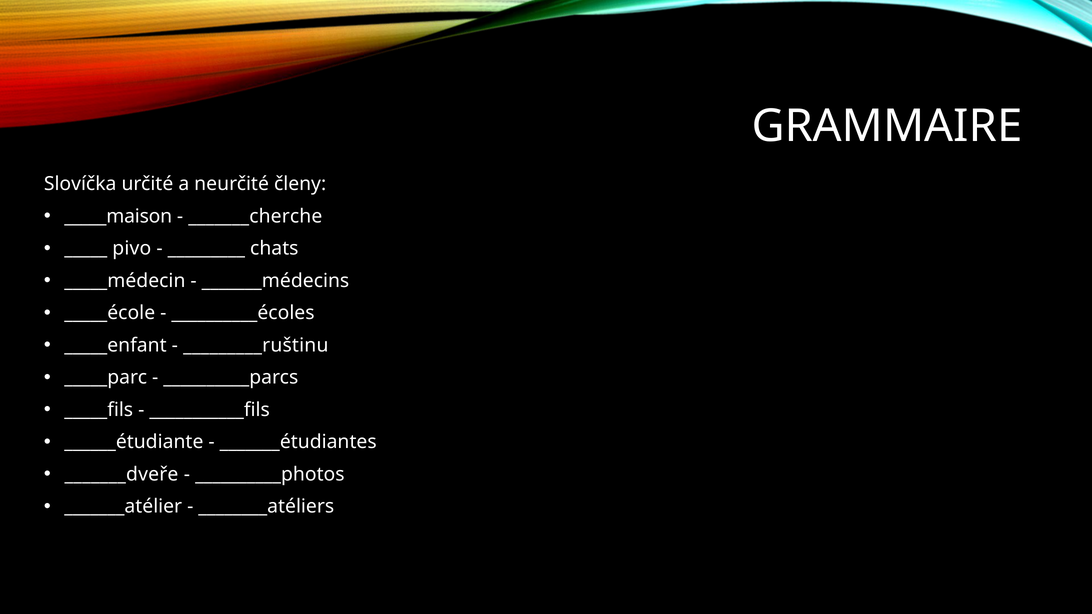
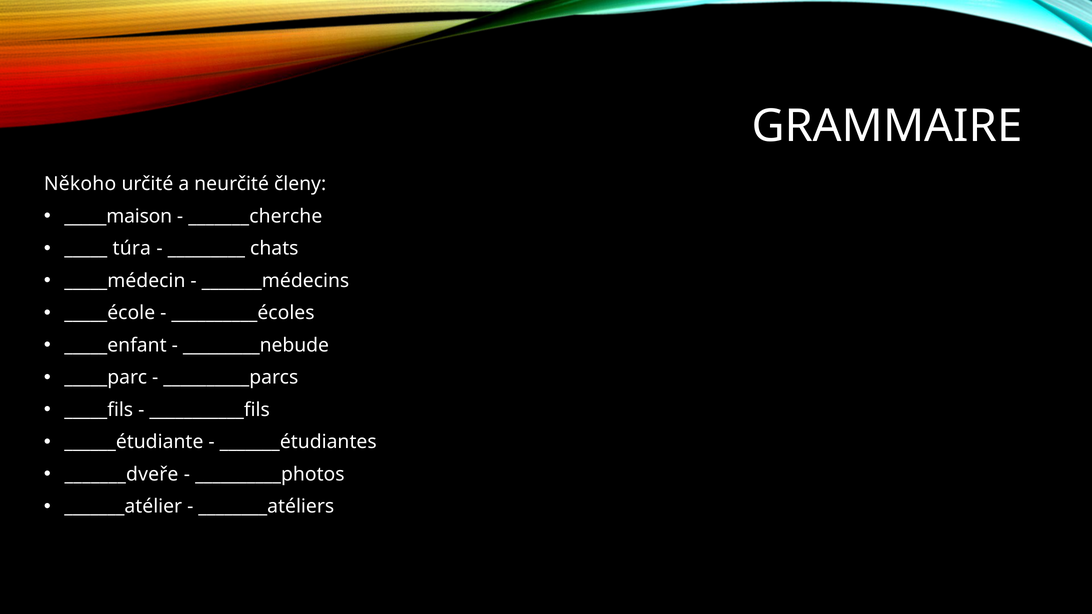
Slovíčka: Slovíčka -> Někoho (80, 184)
pivo: pivo -> túra (132, 249)
_________ruštinu: _________ruštinu -> _________nebude (256, 345)
